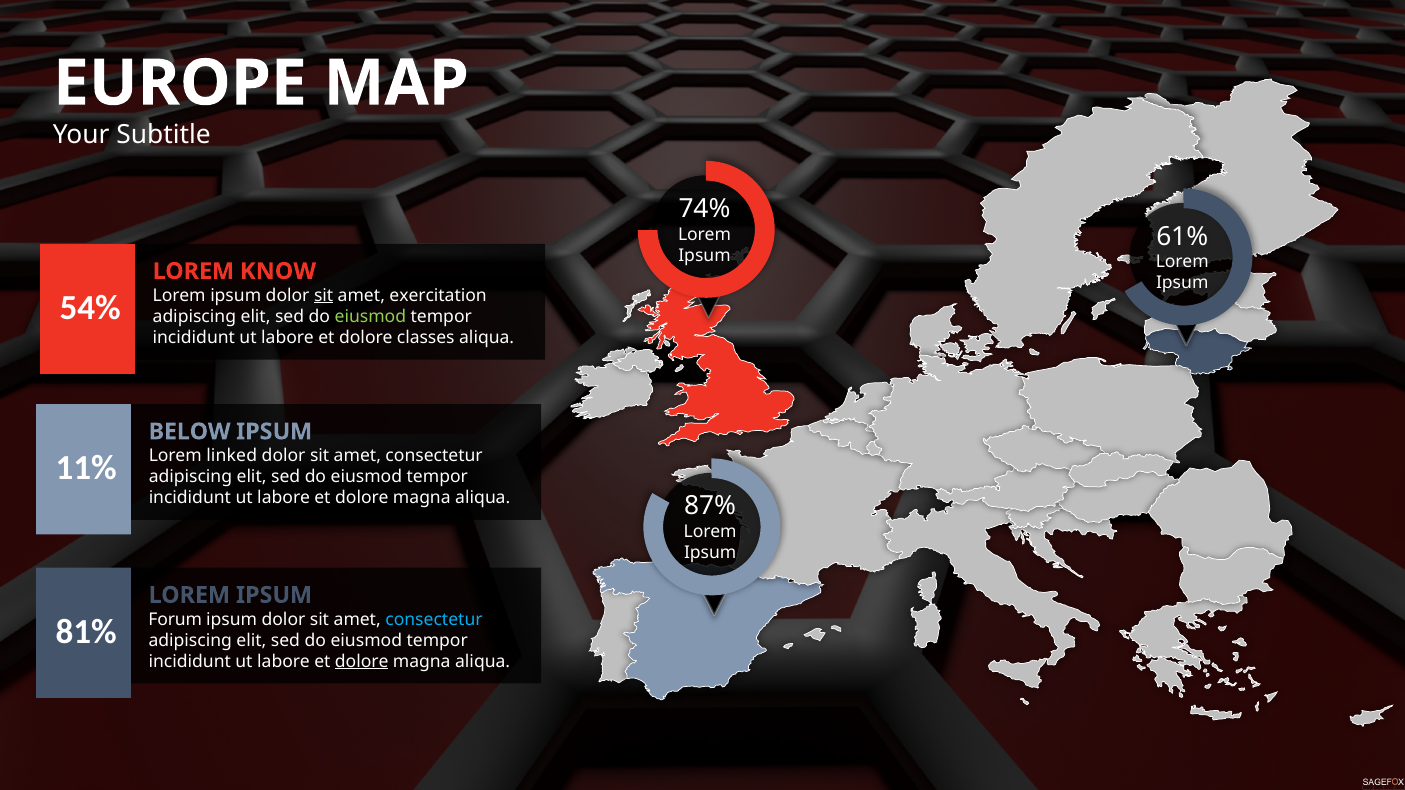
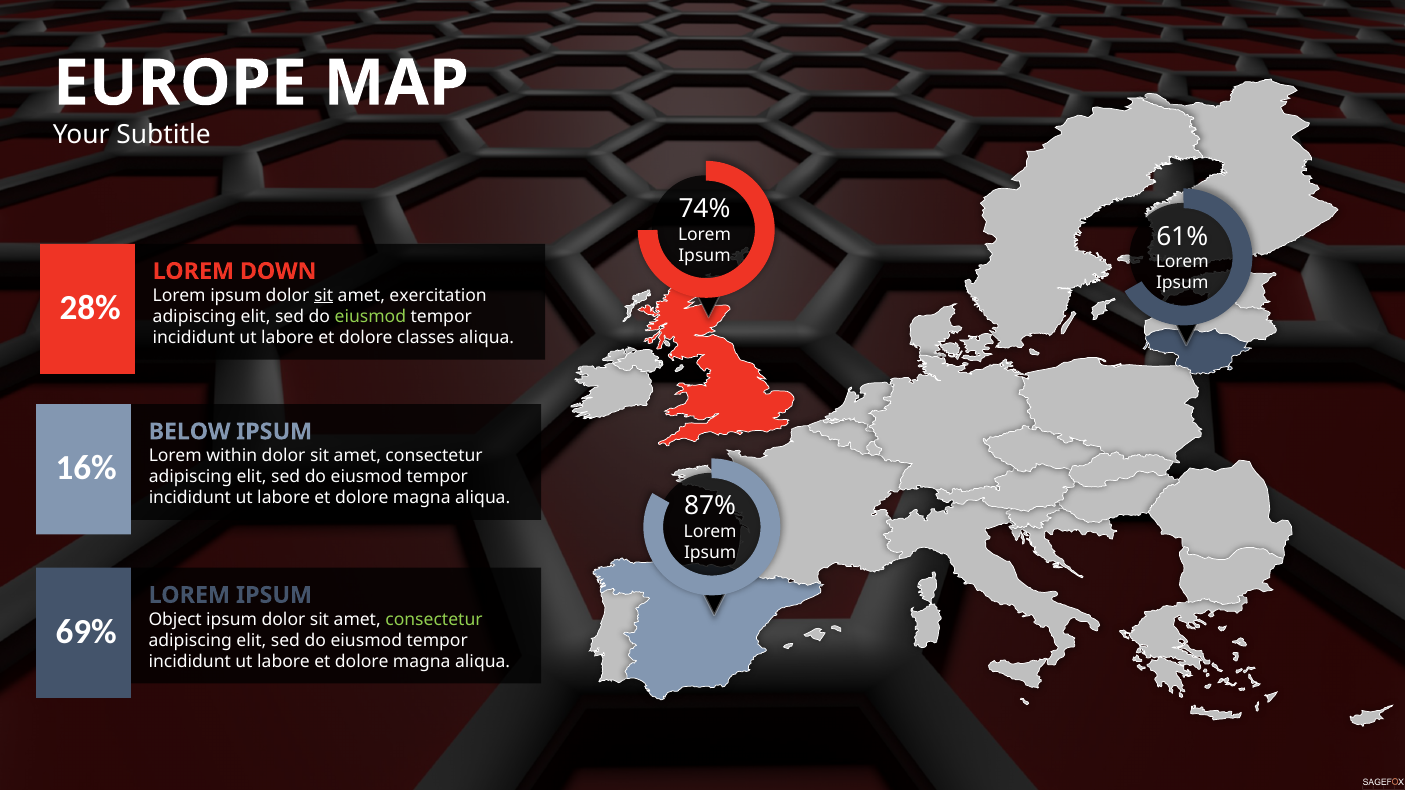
KNOW: KNOW -> DOWN (278, 271)
54%: 54% -> 28% (90, 308)
linked: linked -> within (232, 456)
11%: 11% -> 16% (86, 468)
Forum: Forum -> Object (175, 619)
consectetur colour: light blue -> light green (434, 619)
81%: 81% -> 69% (86, 632)
dolore underline: present -> none (362, 662)
